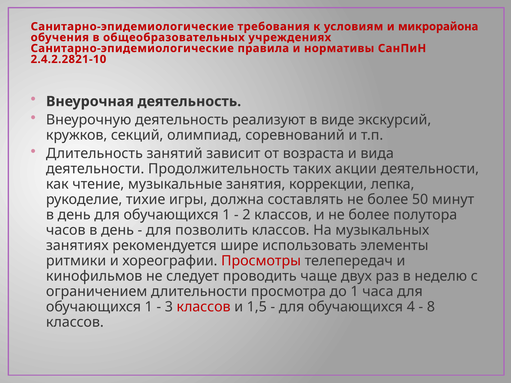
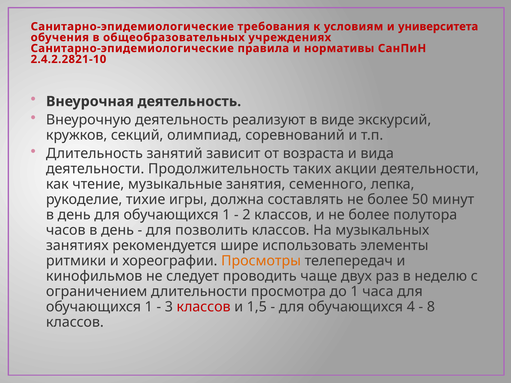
микрорайона: микрорайона -> университета (438, 27)
коррекции: коррекции -> семенного (328, 184)
Просмотры colour: red -> orange (261, 261)
